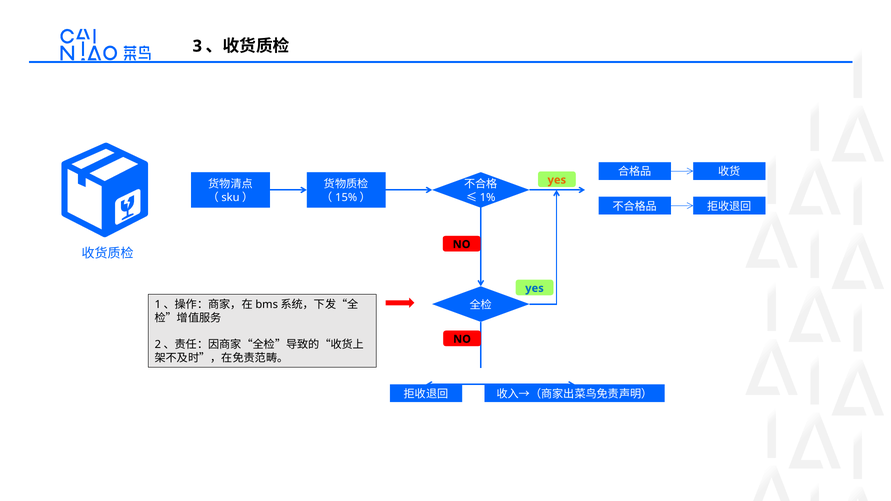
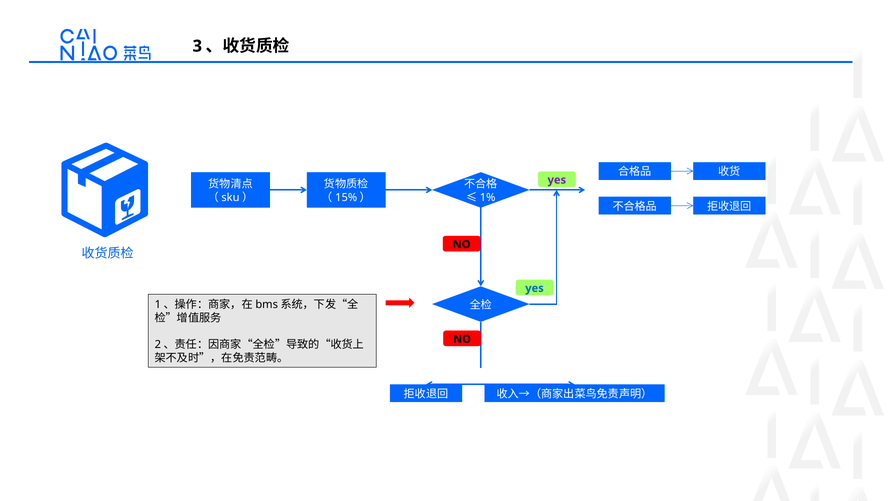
yes colour: orange -> purple (557, 180)
